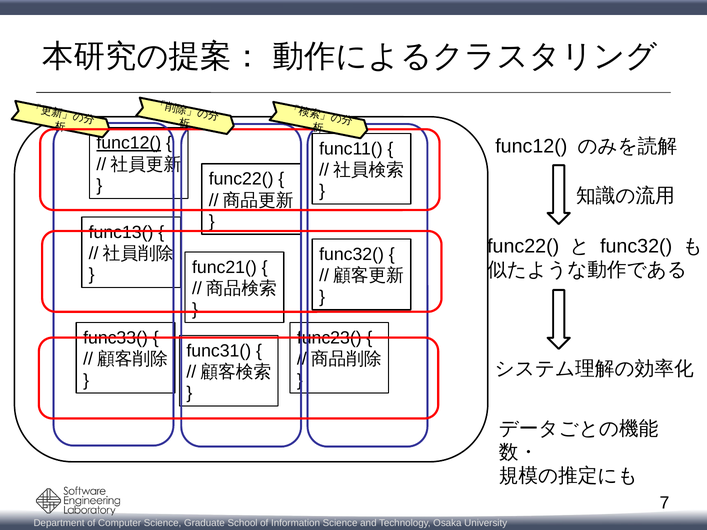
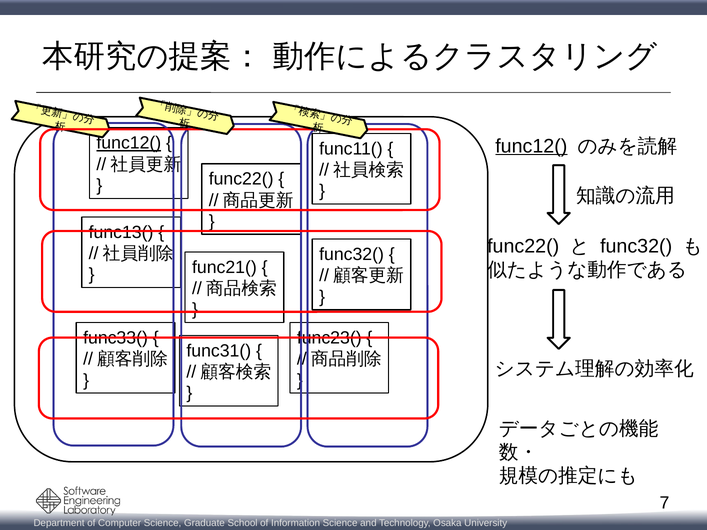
func12( underline: none -> present (531, 146)
